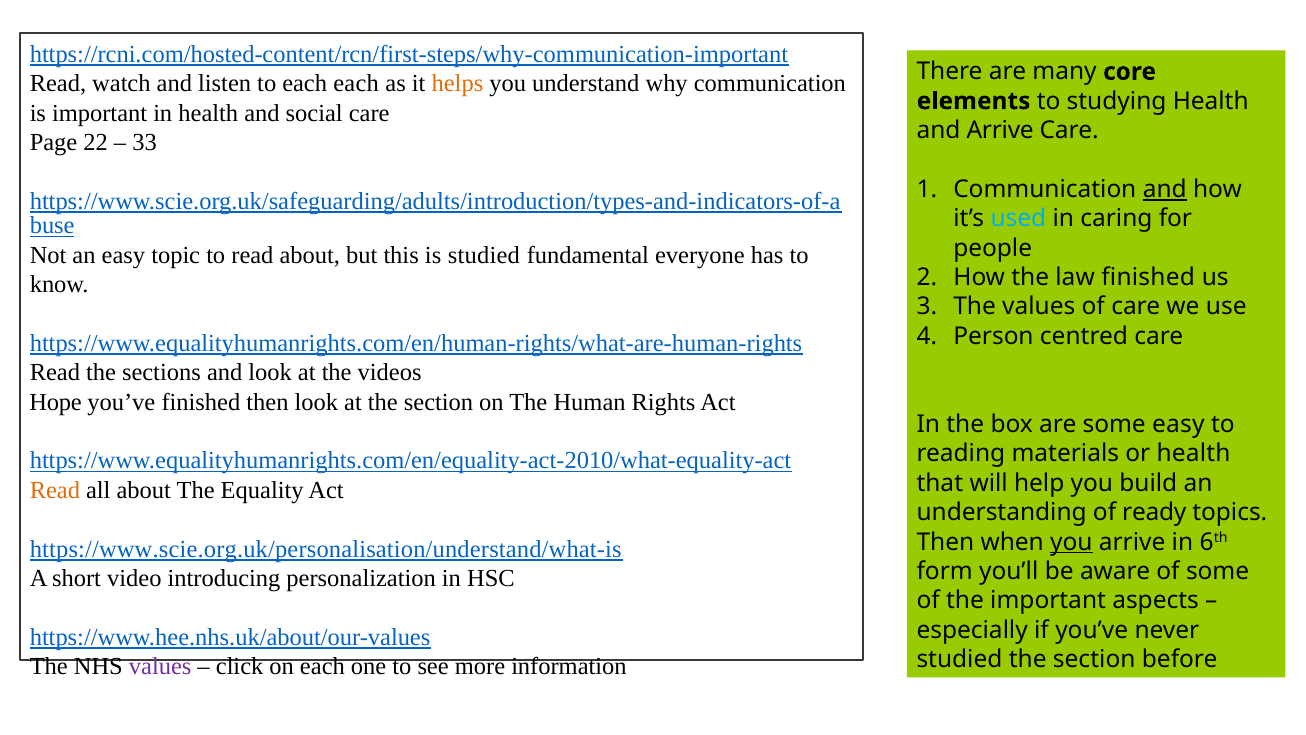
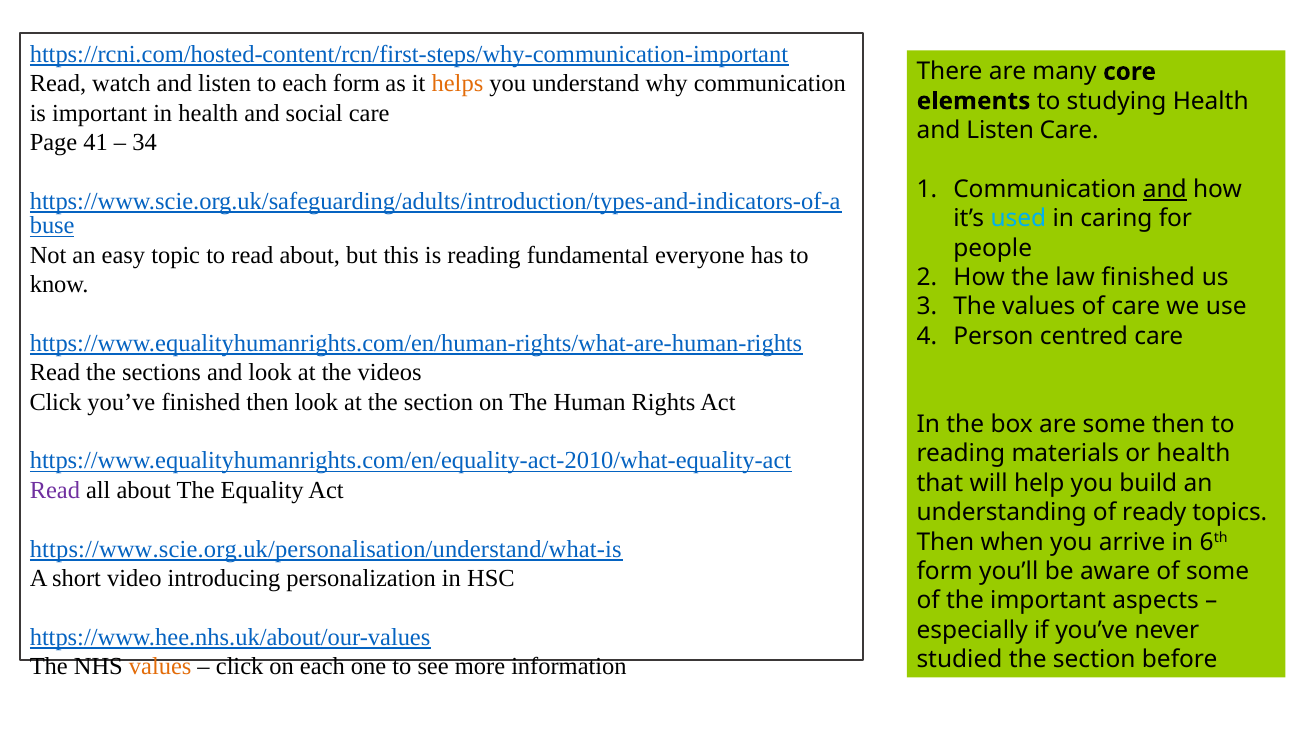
each each: each -> form (356, 84)
Arrive: Arrive -> Listen (1000, 130)
22: 22 -> 41 (96, 142)
33: 33 -> 34 (145, 142)
is studied: studied -> reading (484, 255)
Hope: Hope -> Click (56, 402)
some easy: easy -> then (1178, 424)
Read colour: orange -> purple (55, 490)
you underline: present -> none (1071, 542)
values colour: purple -> orange (160, 666)
